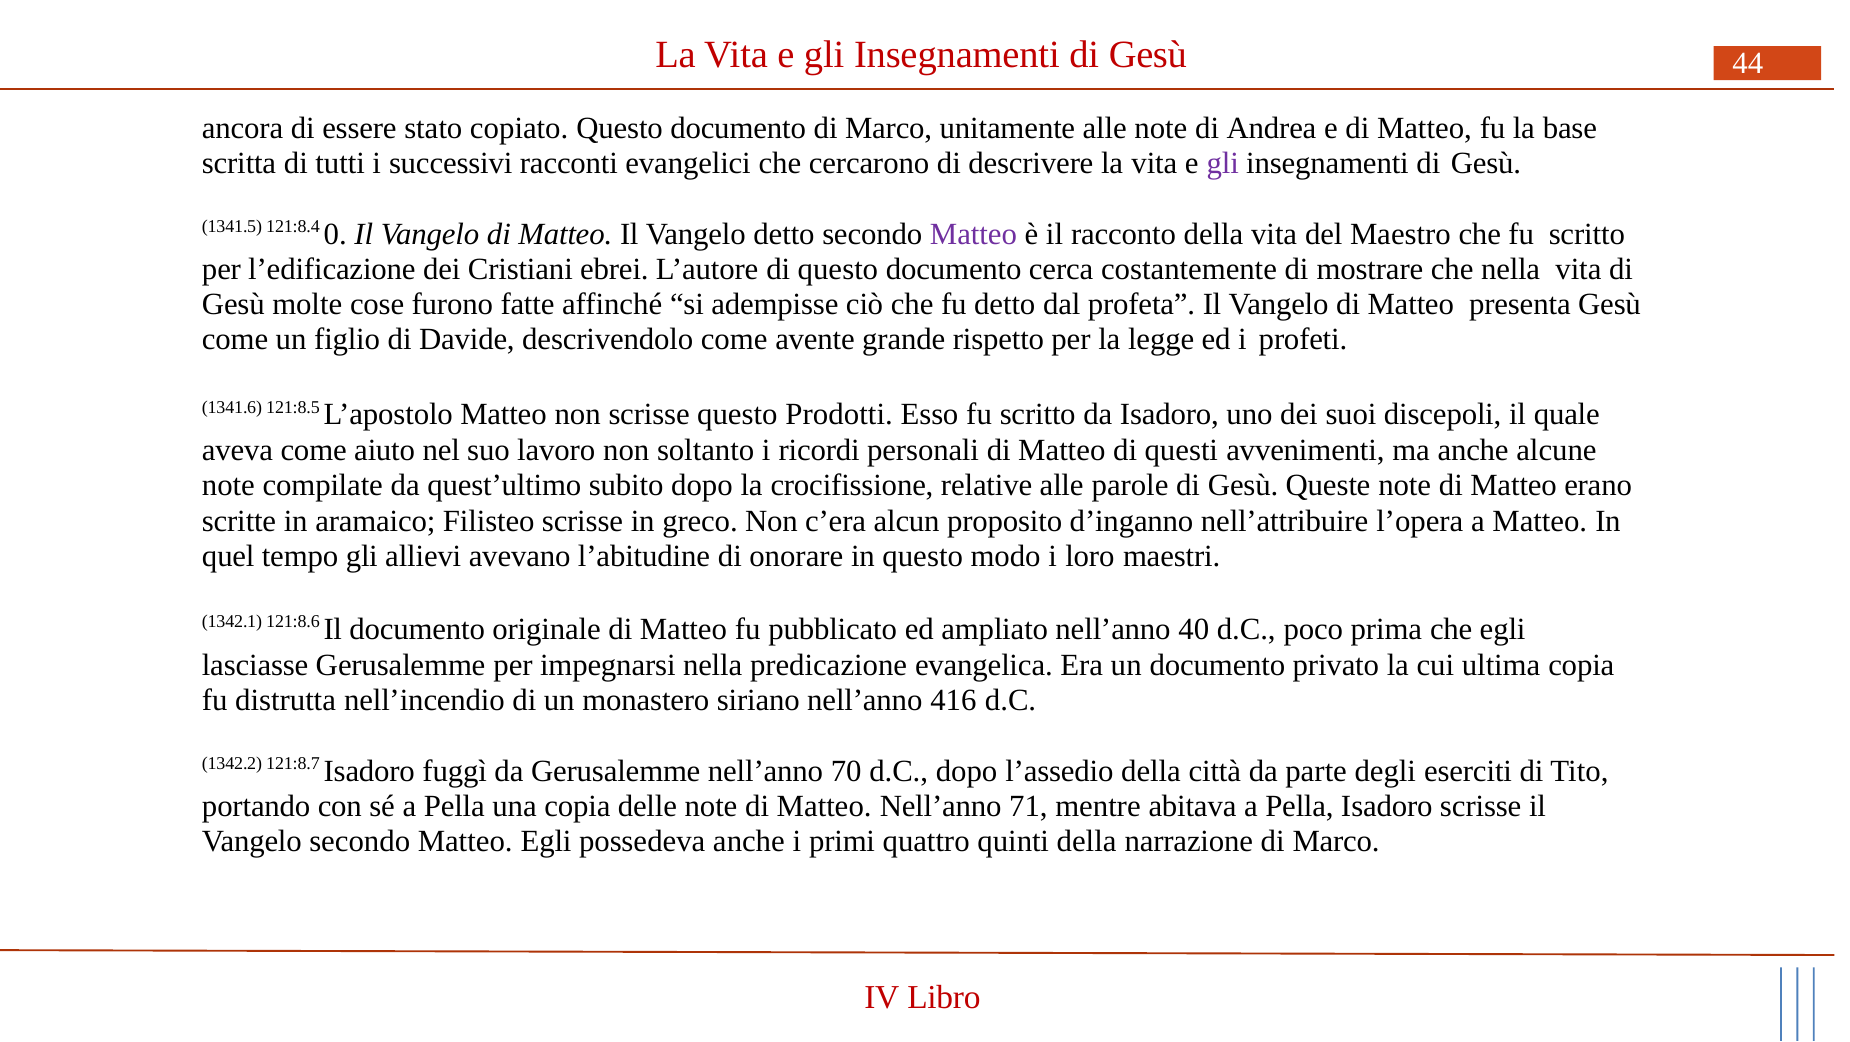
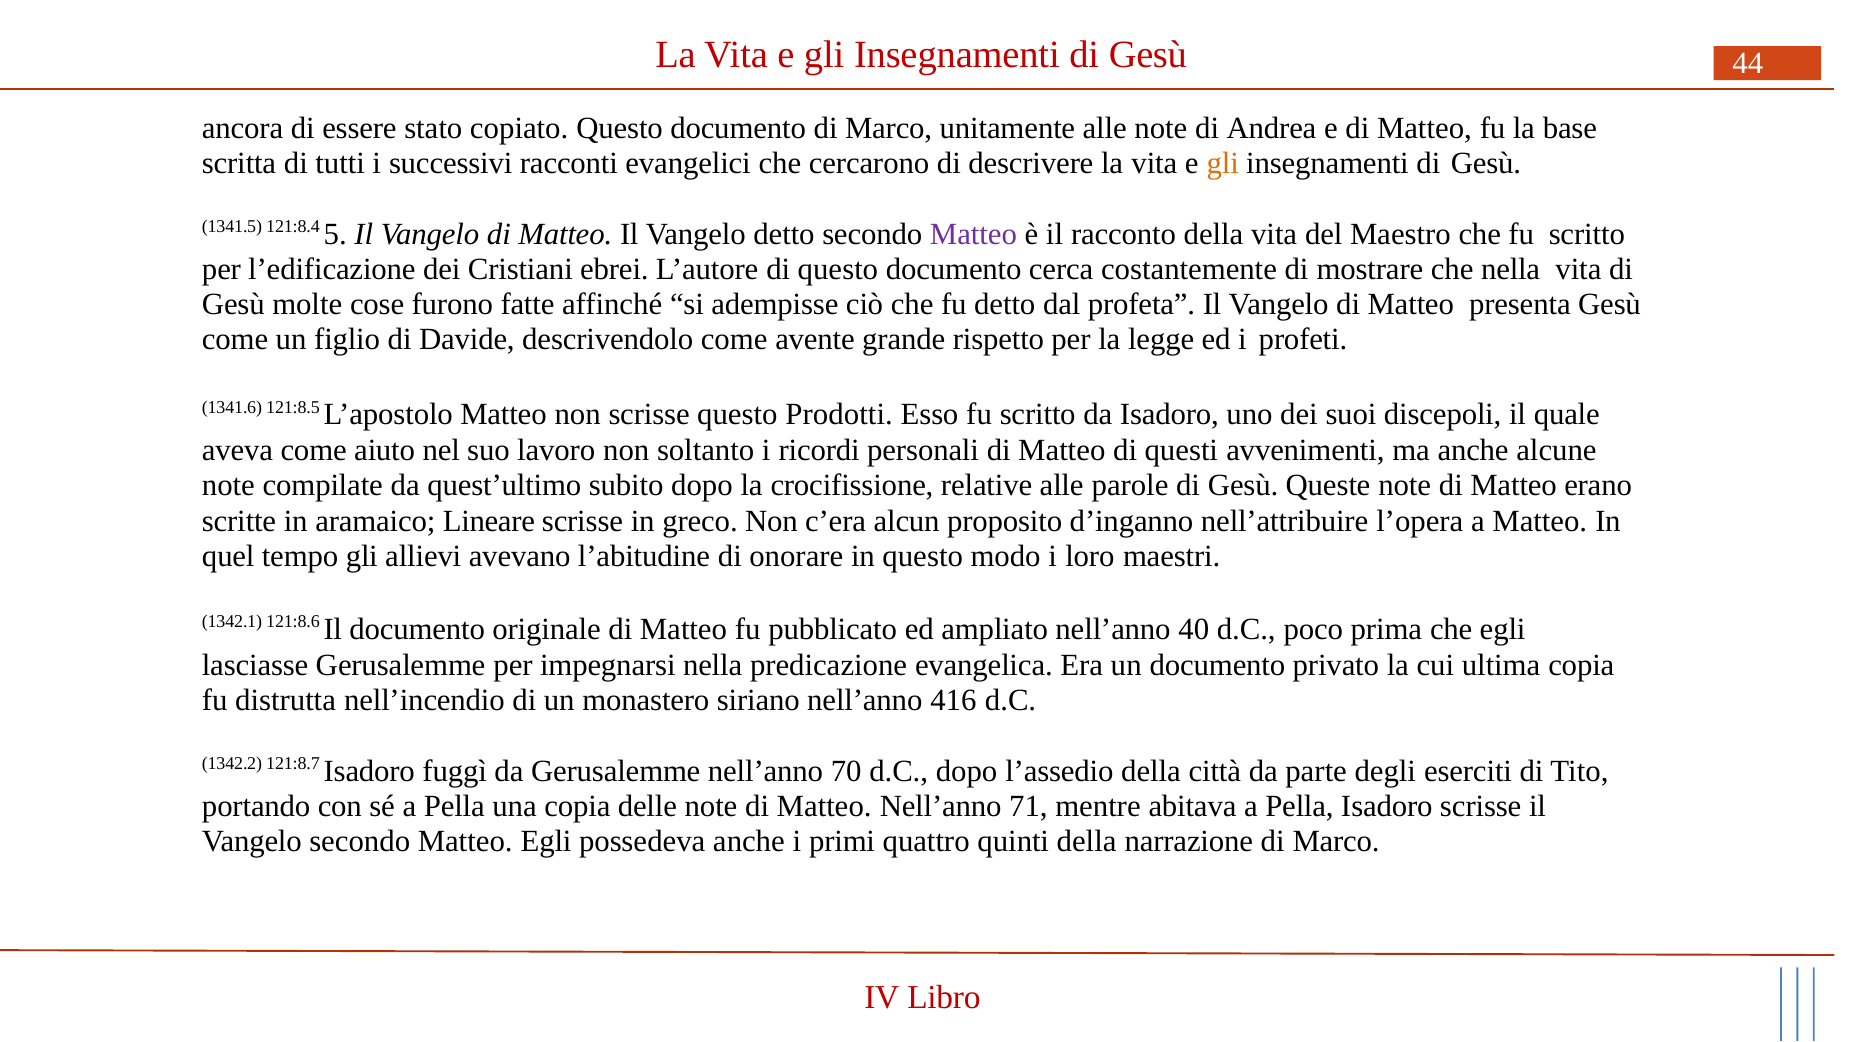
gli colour: purple -> orange (1223, 163)
0: 0 -> 5 (335, 234)
Filisteo: Filisteo -> Lineare (489, 521)
